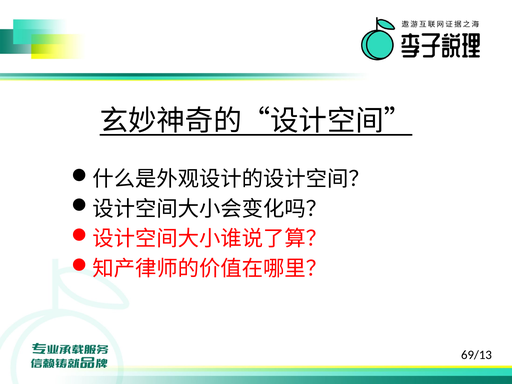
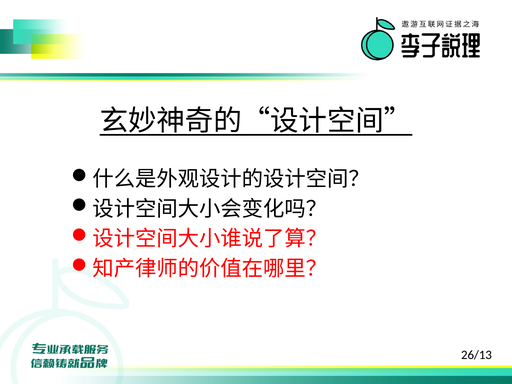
69/13: 69/13 -> 26/13 (476, 355)
